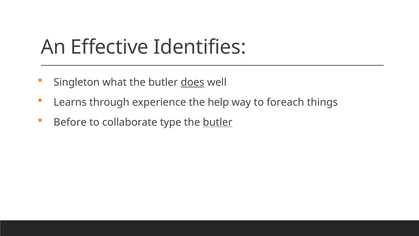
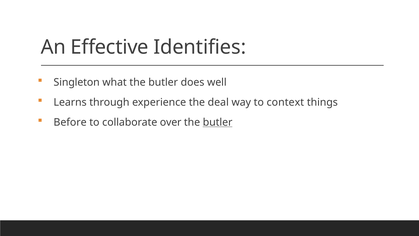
does underline: present -> none (193, 82)
help: help -> deal (218, 102)
foreach: foreach -> context (285, 102)
type: type -> over (171, 122)
